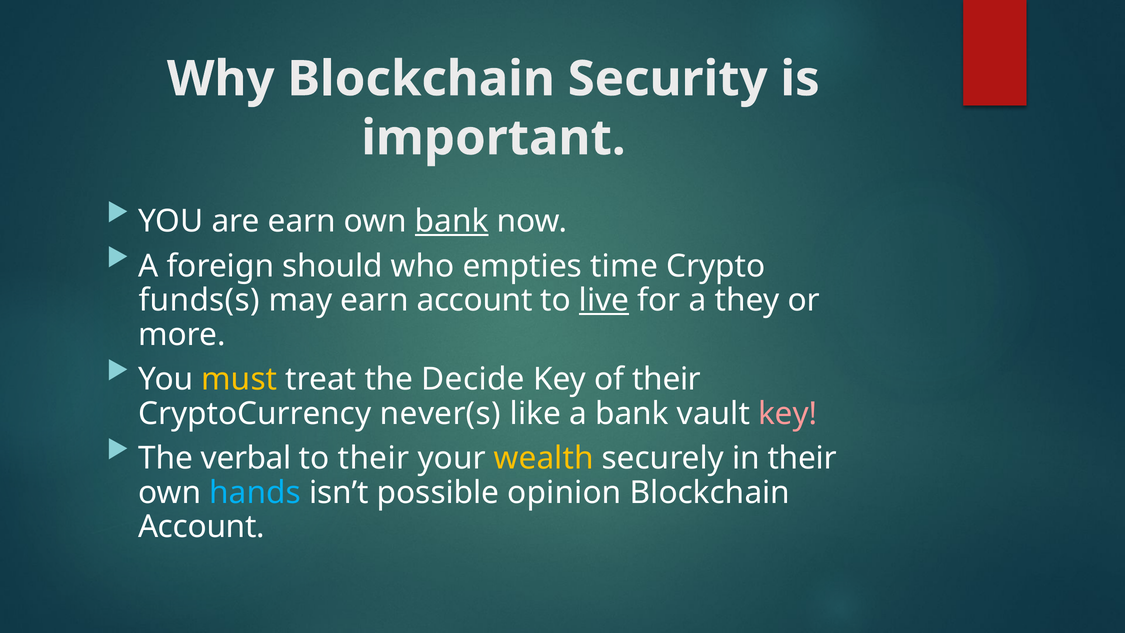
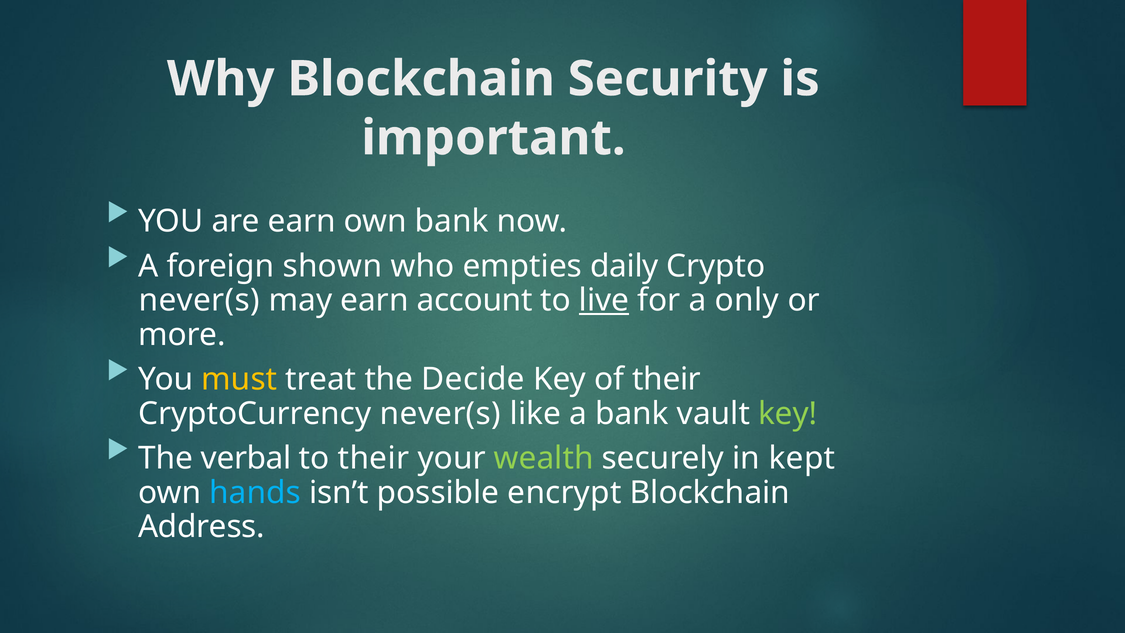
bank underline: present -> none (452, 221)
should: should -> shown (332, 266)
time: time -> daily (624, 266)
funds(s: funds(s -> never(s (199, 300)
they: they -> only (747, 300)
key colour: pink -> light green (788, 414)
wealth colour: yellow -> light green (544, 458)
in their: their -> kept (802, 458)
opinion: opinion -> encrypt (564, 493)
Account: Account -> Address (201, 527)
